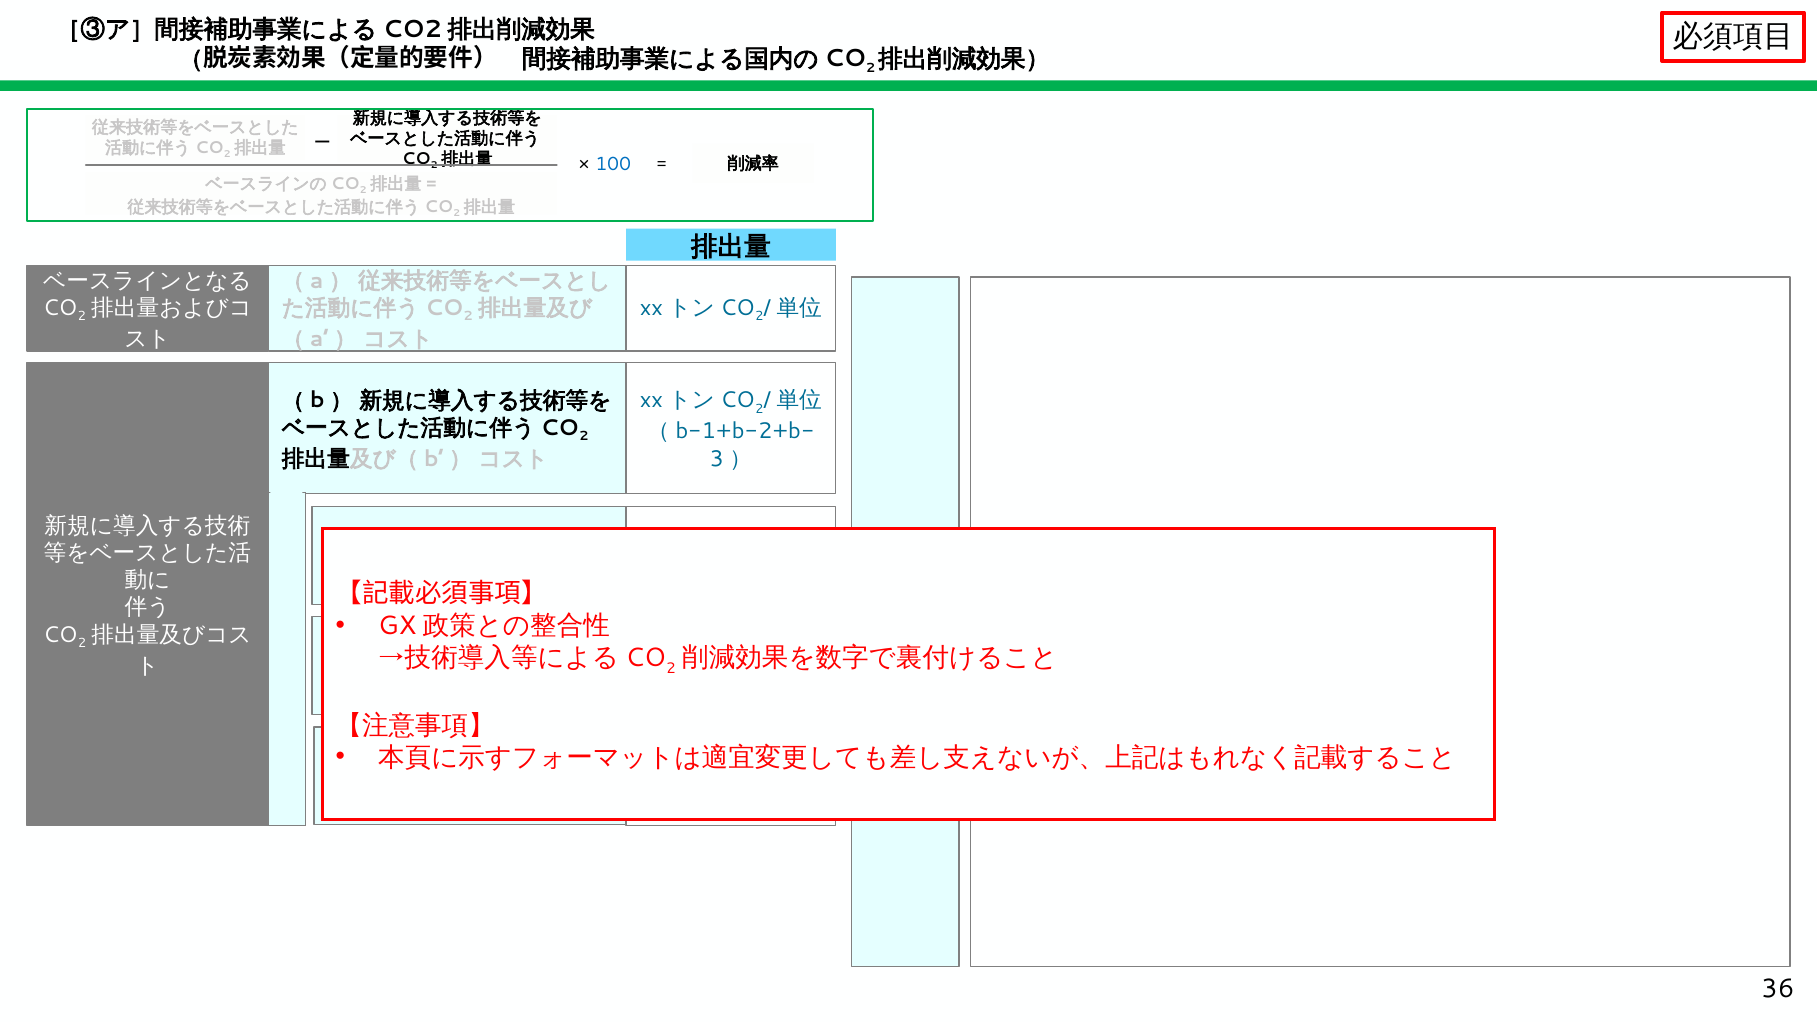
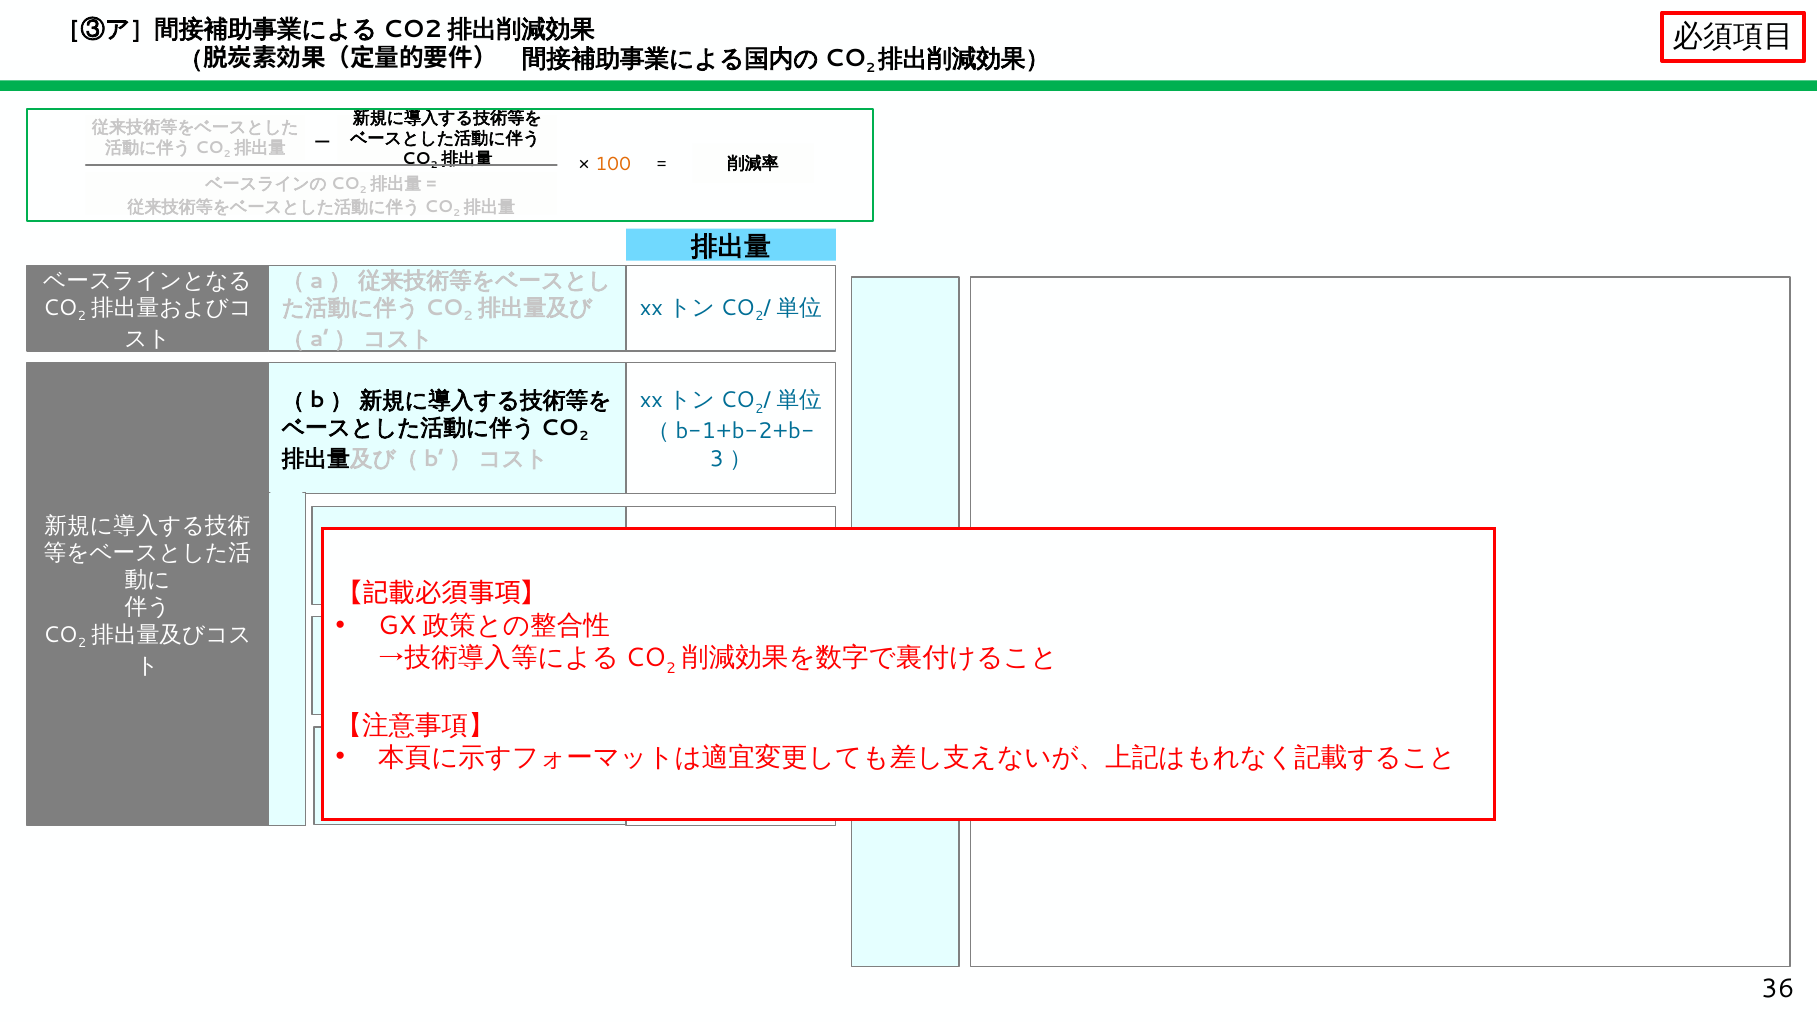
100 colour: blue -> orange (613, 164)
